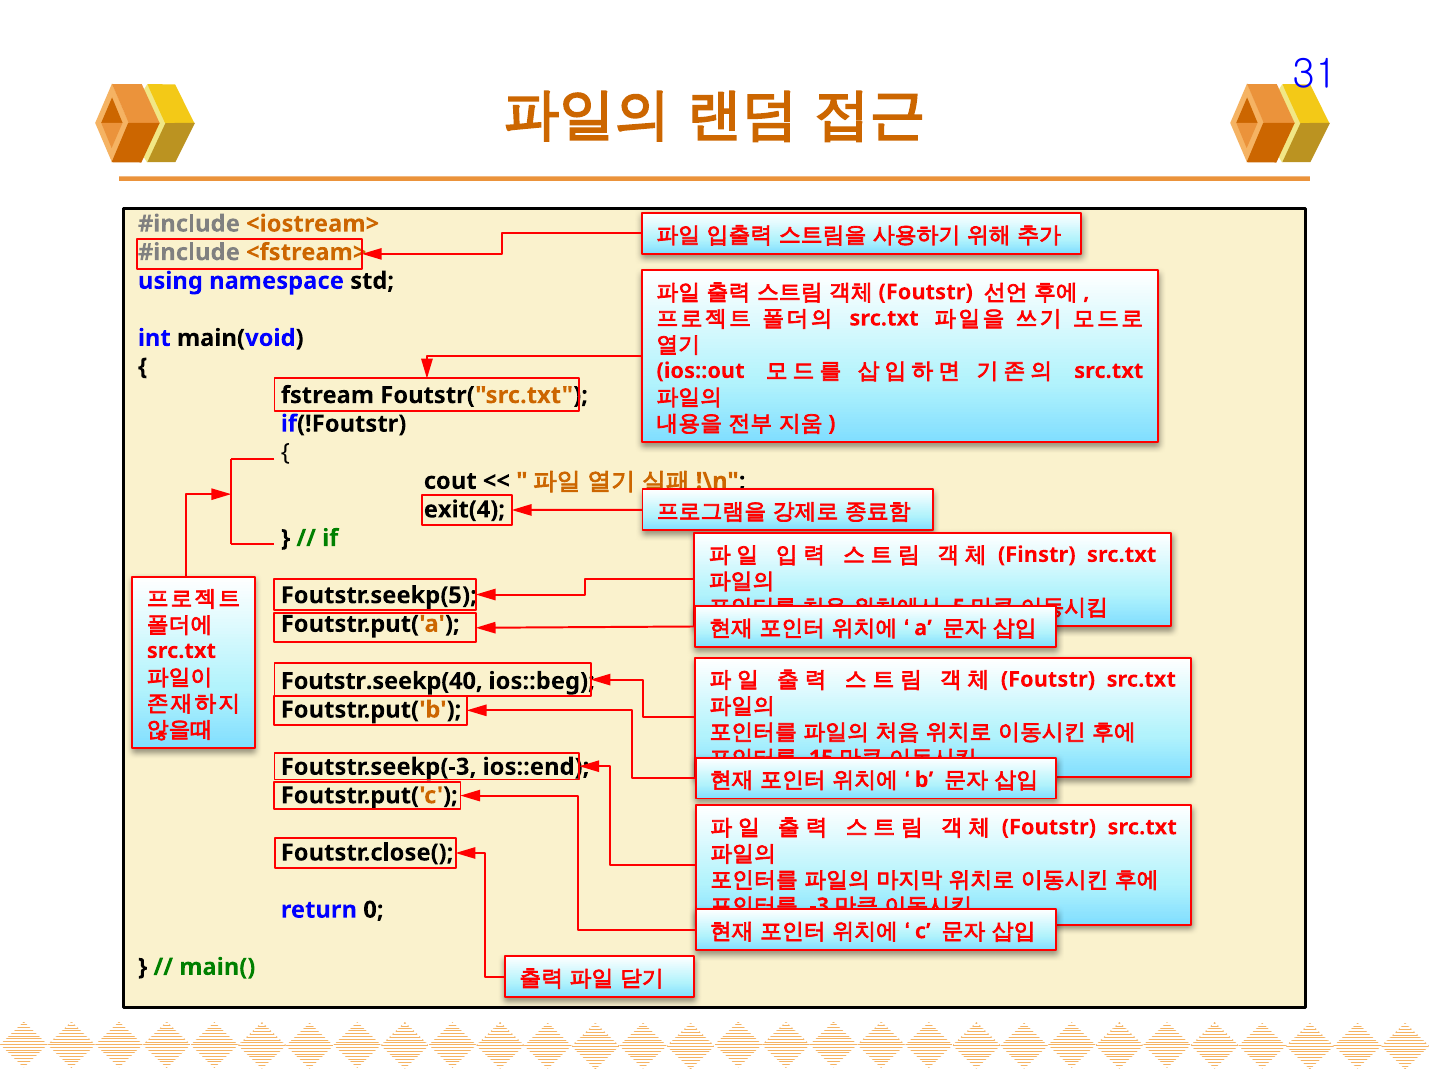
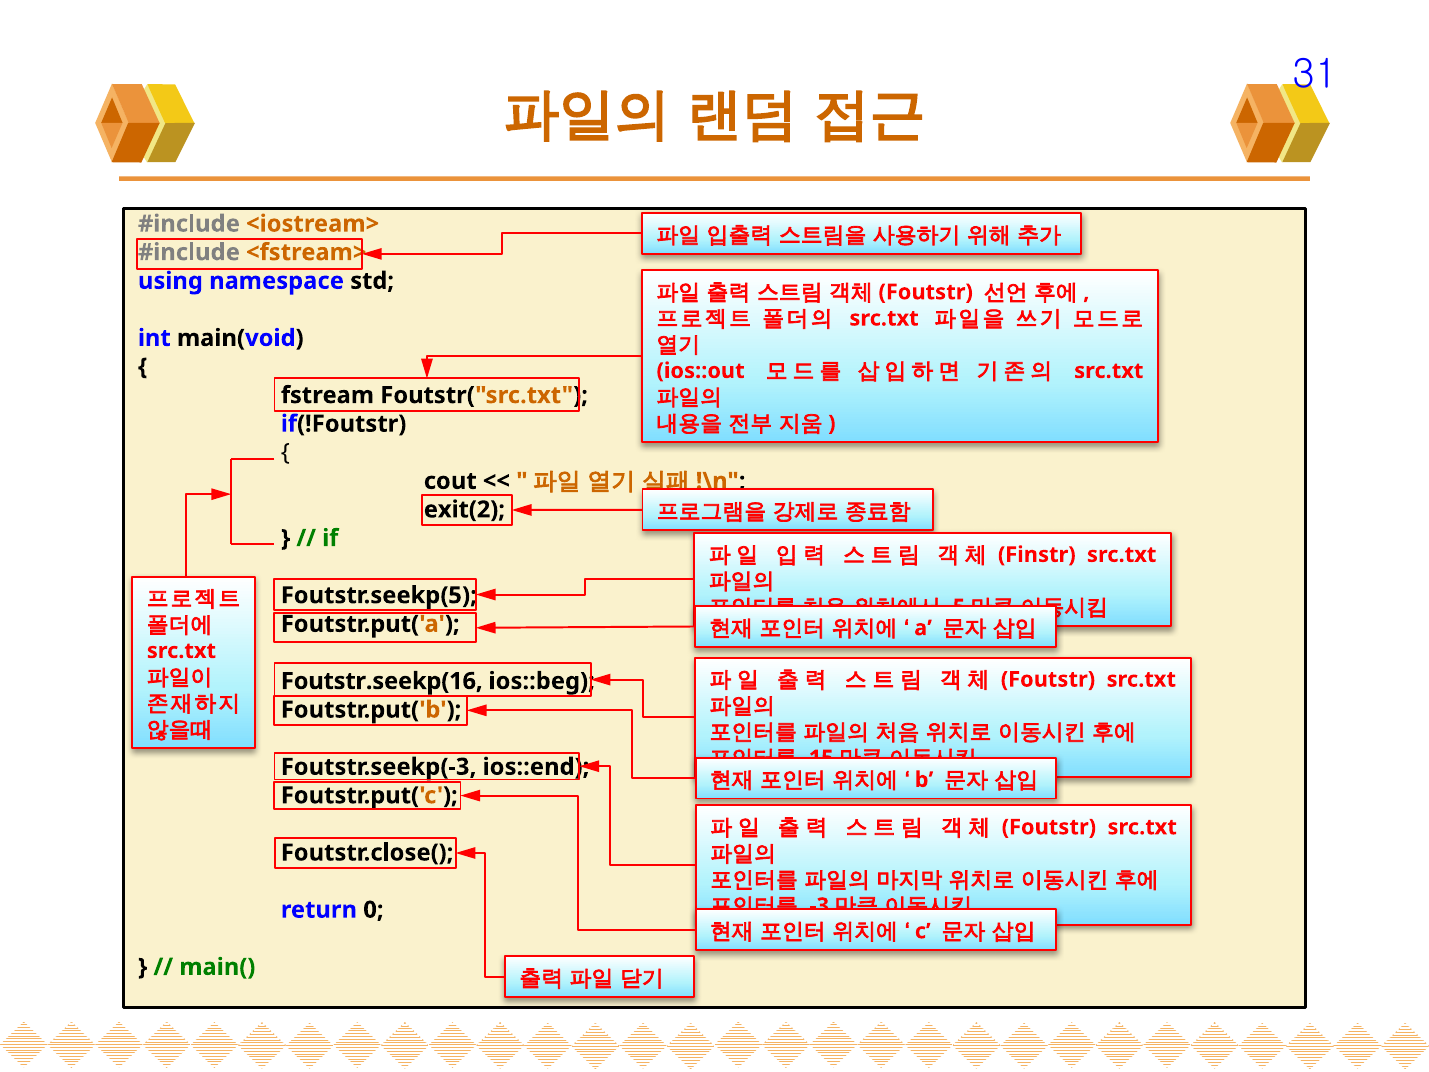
exit(4: exit(4 -> exit(2 (464, 510)
Foutstr.seekp(40: Foutstr.seekp(40 -> Foutstr.seekp(16 (382, 681)
